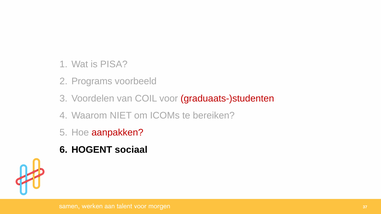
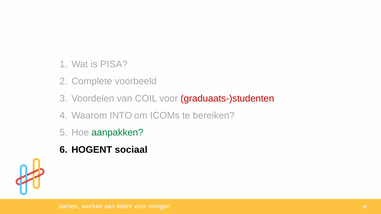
Programs: Programs -> Complete (92, 81)
NIET: NIET -> INTO (121, 116)
aanpakken colour: red -> green (117, 133)
